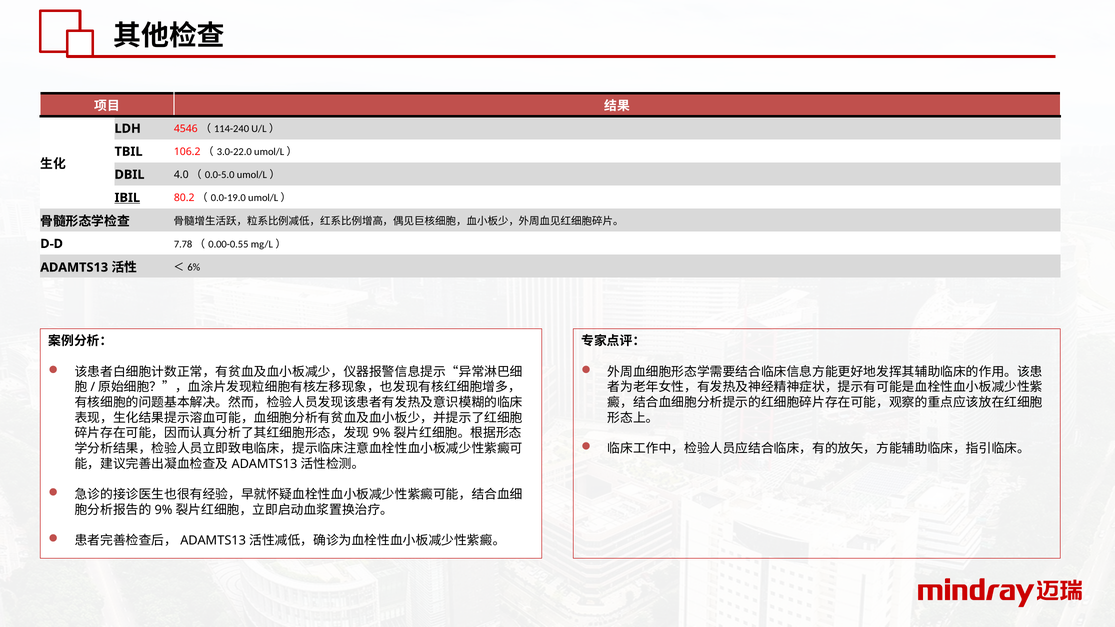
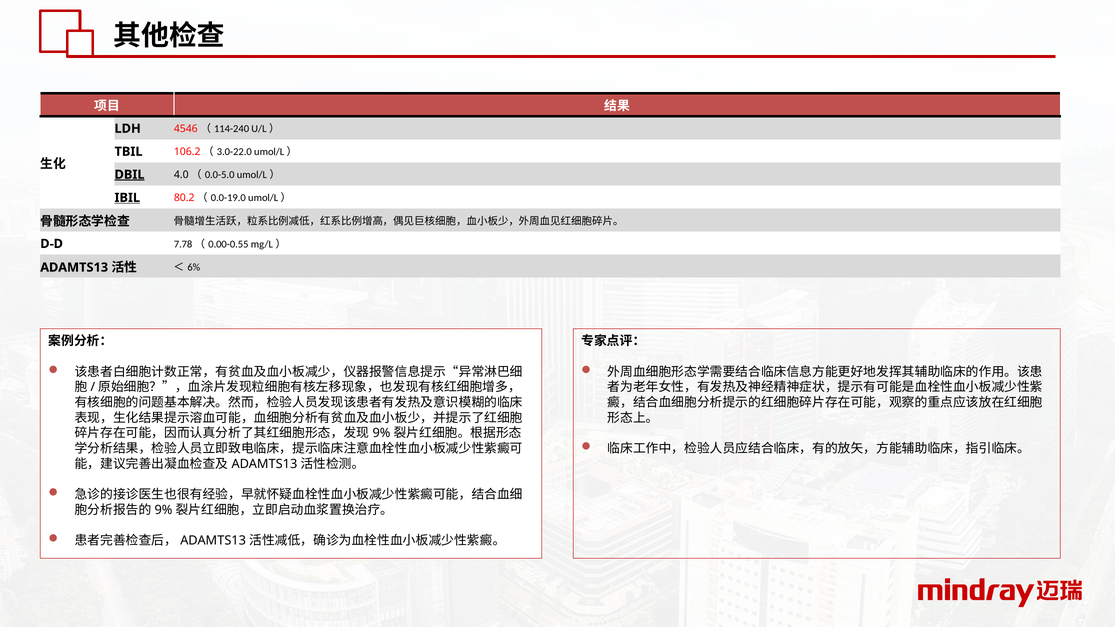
DBIL underline: none -> present (130, 175)
